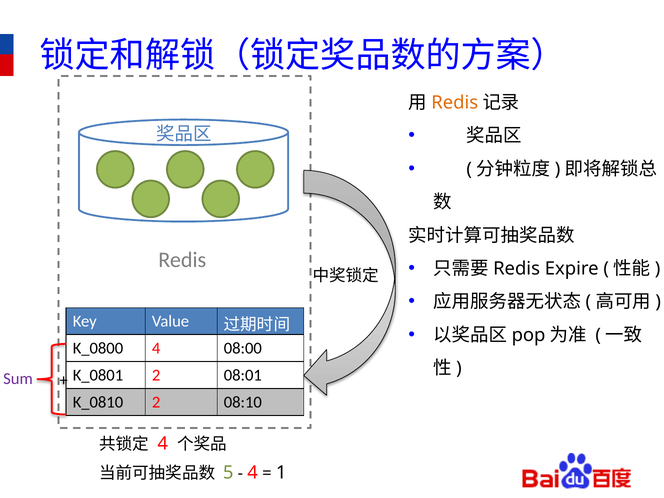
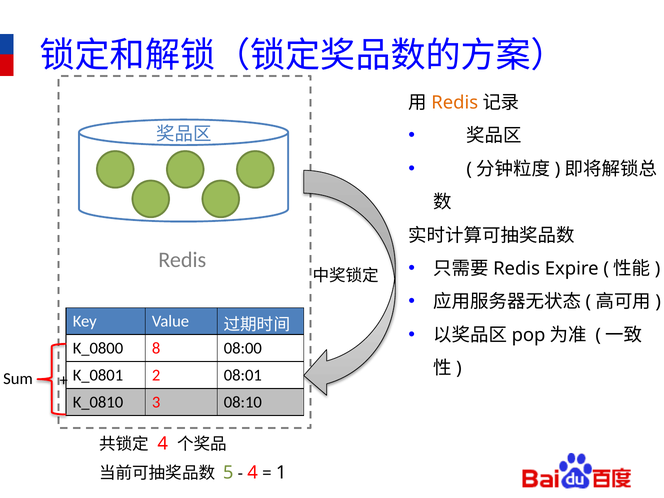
4: 4 -> 8 (156, 348)
Sum colour: purple -> black (18, 379)
2: 2 -> 3 (156, 402)
